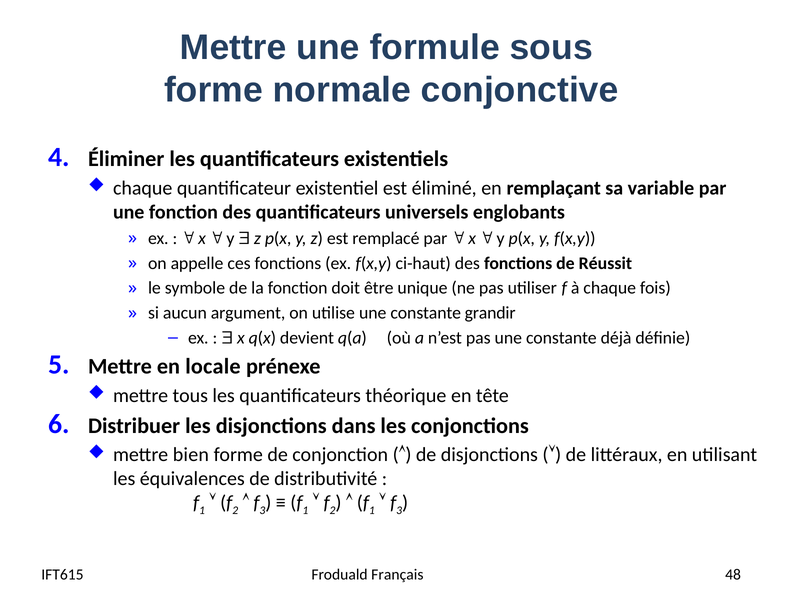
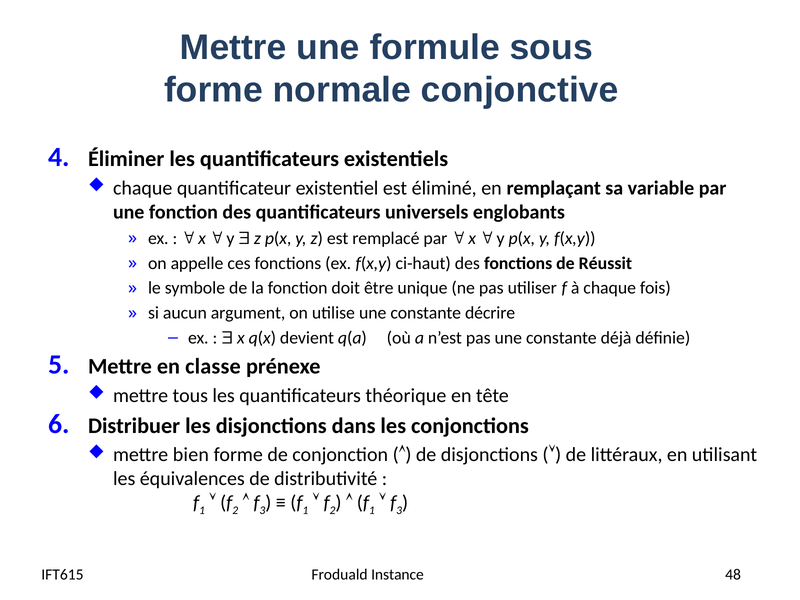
grandir: grandir -> décrire (490, 313)
locale: locale -> classe (213, 367)
Français: Français -> Instance (397, 575)
